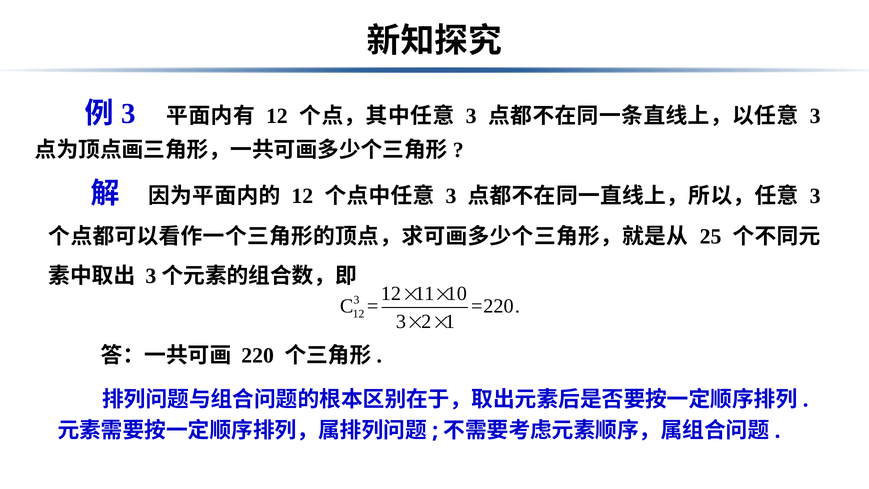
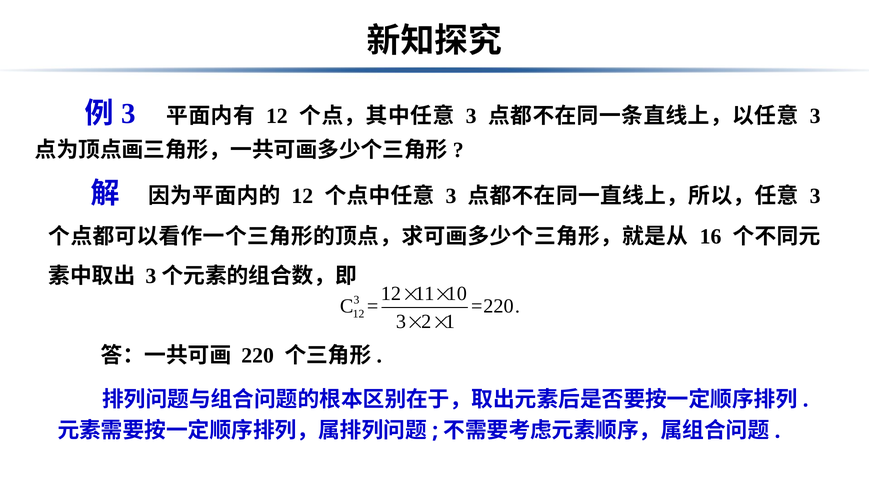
25: 25 -> 16 (711, 237)
